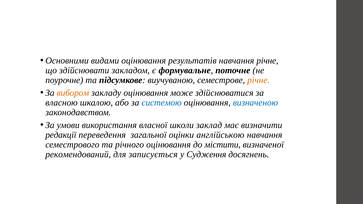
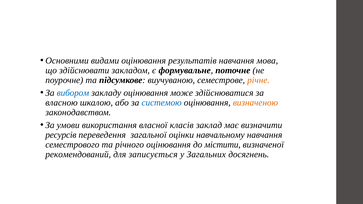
навчання річне: річне -> мова (267, 61)
вибором colour: orange -> blue (73, 93)
визначеною colour: blue -> orange (255, 103)
школи: школи -> класів (182, 125)
редакції: редакції -> ресурсів (61, 135)
англійською: англійською -> навчальному (220, 135)
Судження: Судження -> Загальних (206, 155)
